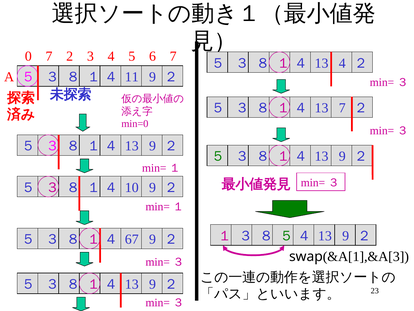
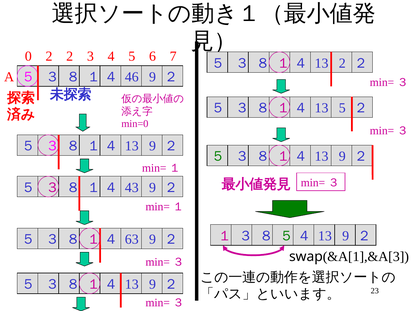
0 7: 7 -> 2 (49, 56)
13 4: 4 -> 2 (342, 63)
11: 11 -> 46 (132, 77)
13 7: 7 -> 5 (342, 108)
10: 10 -> 43 (132, 187)
67: 67 -> 63 (132, 239)
